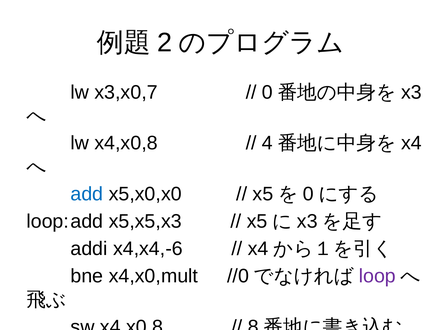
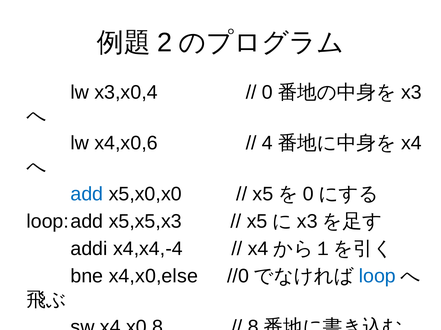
x3,x0,7: x3,x0,7 -> x3,x0,4 (126, 93)
lw x4,x0,8: x4,x0,8 -> x4,x0,6 (126, 143)
x4,x4,-6: x4,x4,-6 -> x4,x4,-4 (148, 249)
x4,x0,mult: x4,x0,mult -> x4,x0,else (153, 277)
loop colour: purple -> blue (377, 277)
